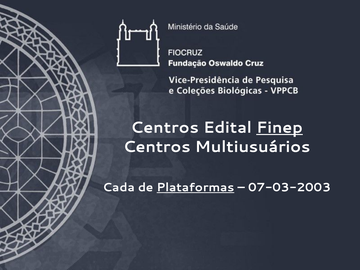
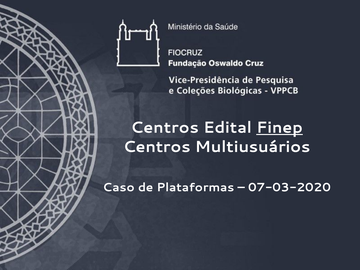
Cada: Cada -> Caso (119, 187)
Plataformas underline: present -> none (195, 187)
07-03-2003: 07-03-2003 -> 07-03-2020 (290, 187)
